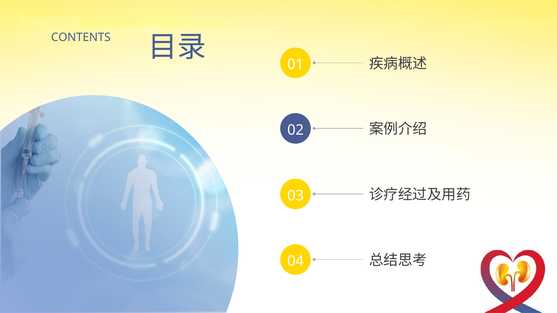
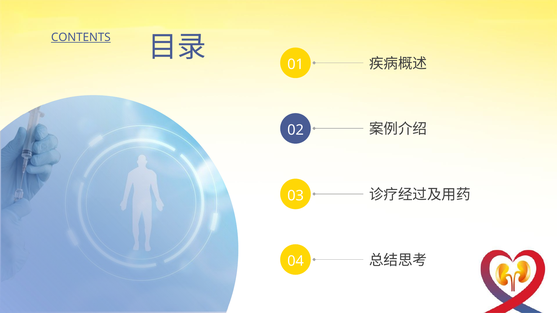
CONTENTS underline: none -> present (81, 37)
